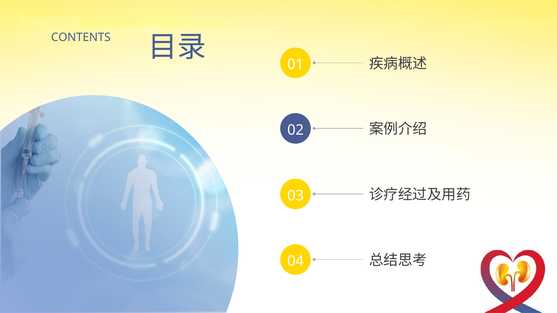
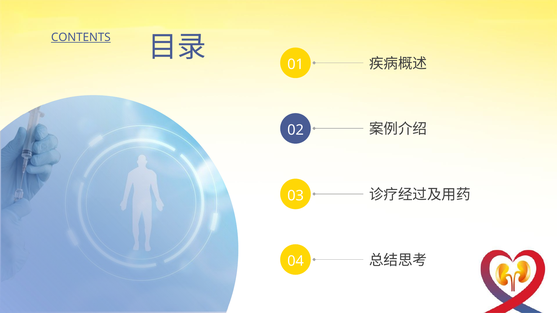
CONTENTS underline: none -> present (81, 37)
